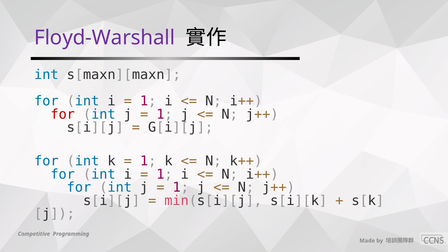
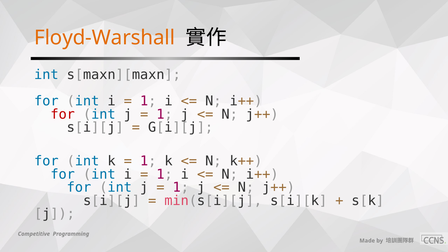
Floyd-Warshall colour: purple -> orange (105, 38)
